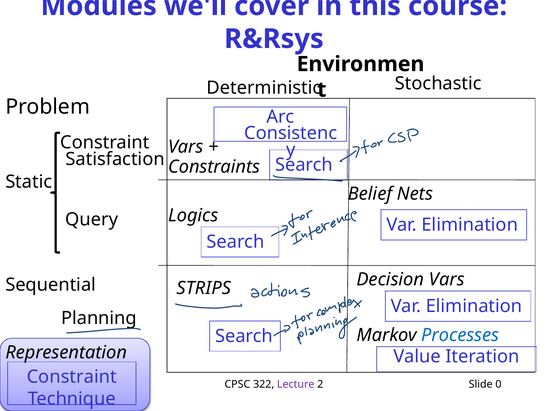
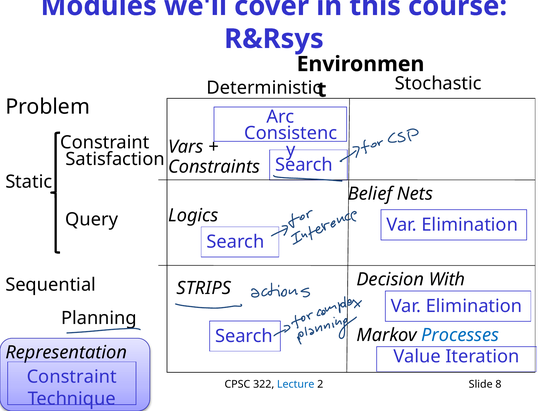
Decision Vars: Vars -> With (447, 280)
Lecture colour: purple -> blue (296, 384)
0: 0 -> 8 (498, 384)
